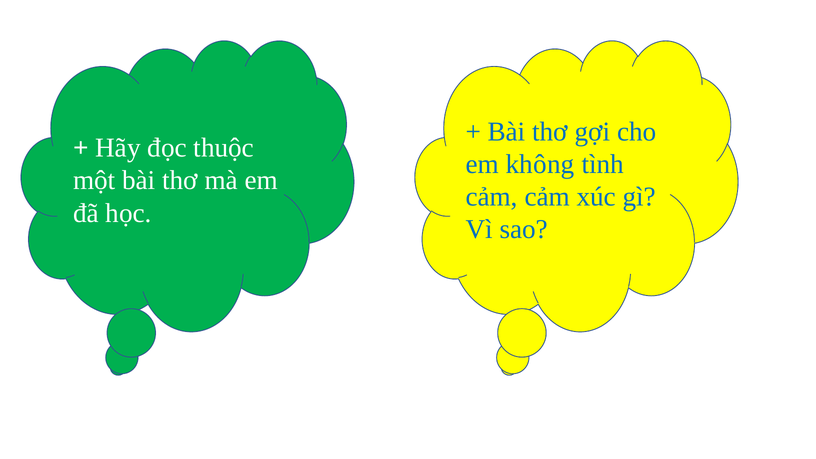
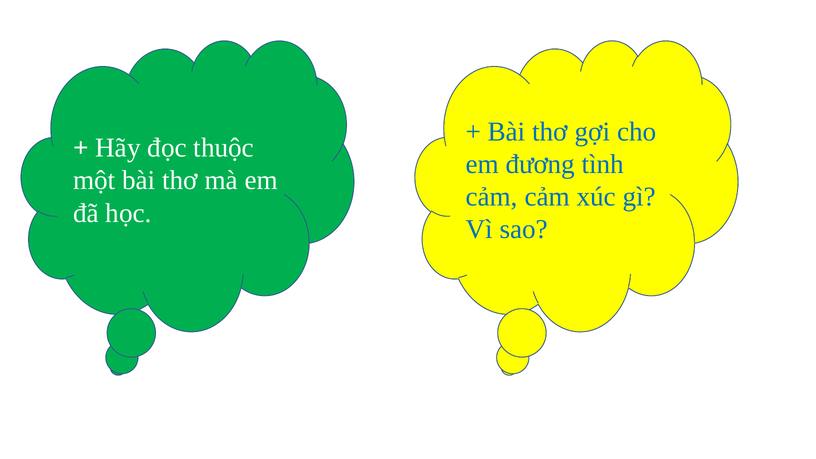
không: không -> đương (540, 164)
